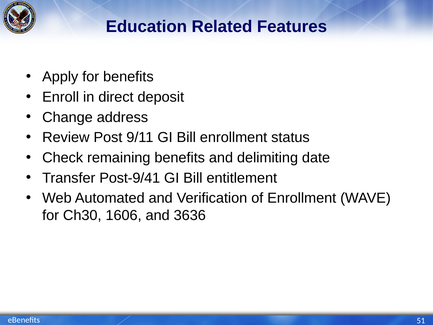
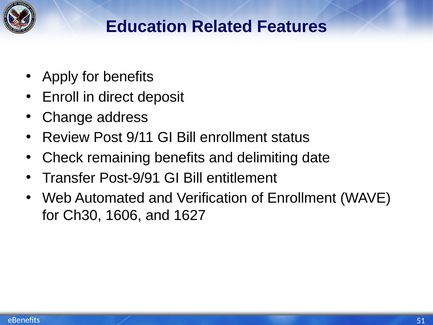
Post-9/41: Post-9/41 -> Post-9/91 (130, 178)
3636: 3636 -> 1627 (190, 215)
